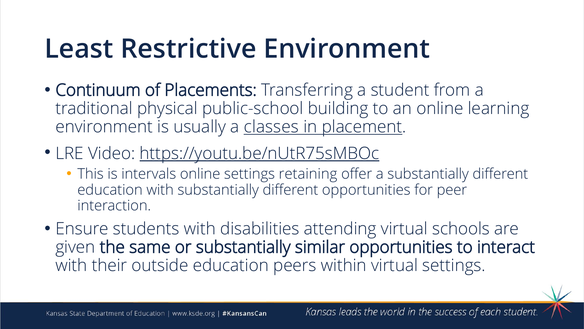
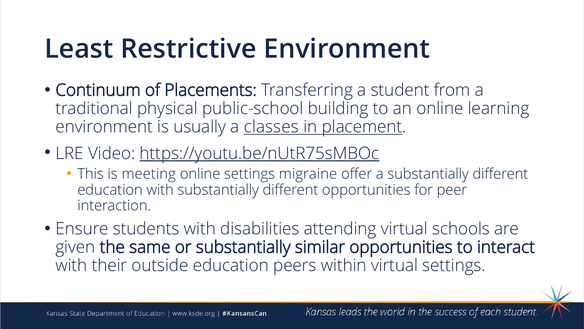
intervals: intervals -> meeting (149, 174)
retaining: retaining -> migraine (308, 174)
